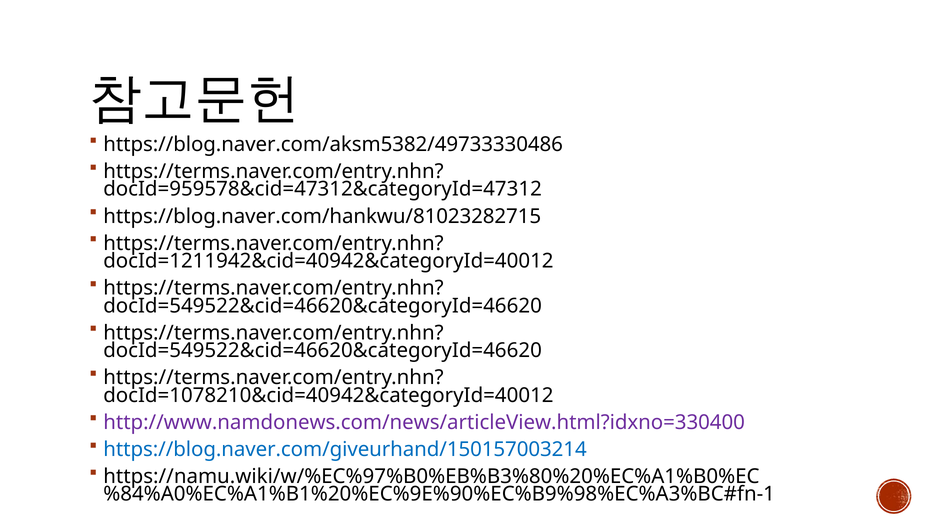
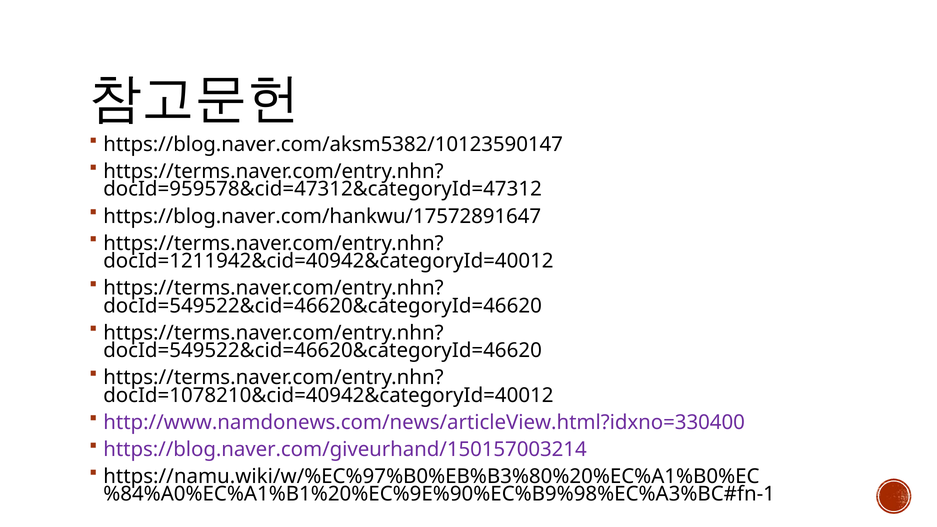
https://blog.naver.com/aksm5382/49733330486: https://blog.naver.com/aksm5382/49733330486 -> https://blog.naver.com/aksm5382/10123590147 (333, 144)
https://blog.naver.com/hankwu/81023282715: https://blog.naver.com/hankwu/81023282715 -> https://blog.naver.com/hankwu/17572891647 (322, 216)
https://blog.naver.com/giveurhand/150157003214 colour: blue -> purple (345, 449)
